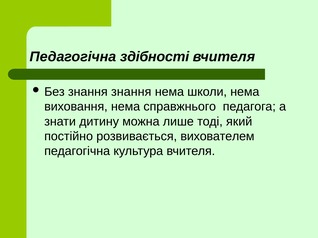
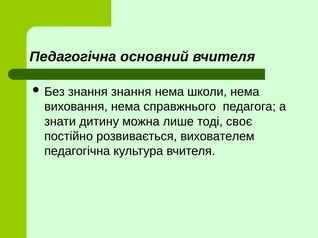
здібності: здібності -> основний (155, 57)
який: який -> своє (239, 122)
